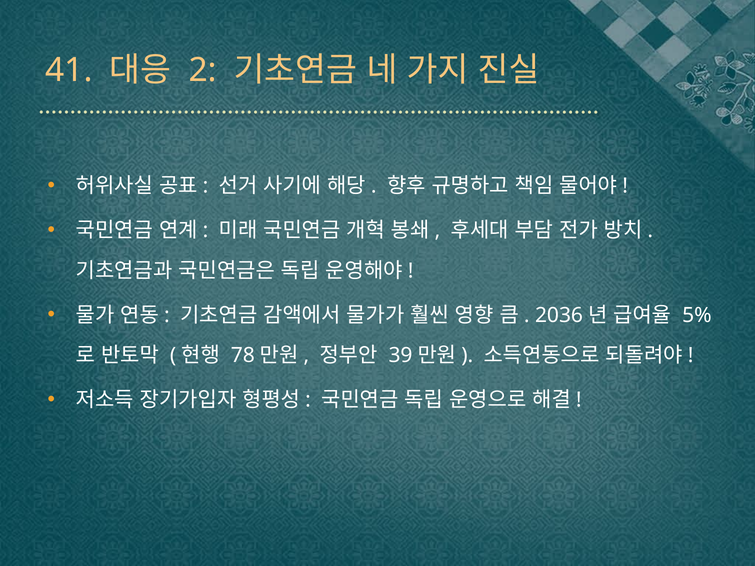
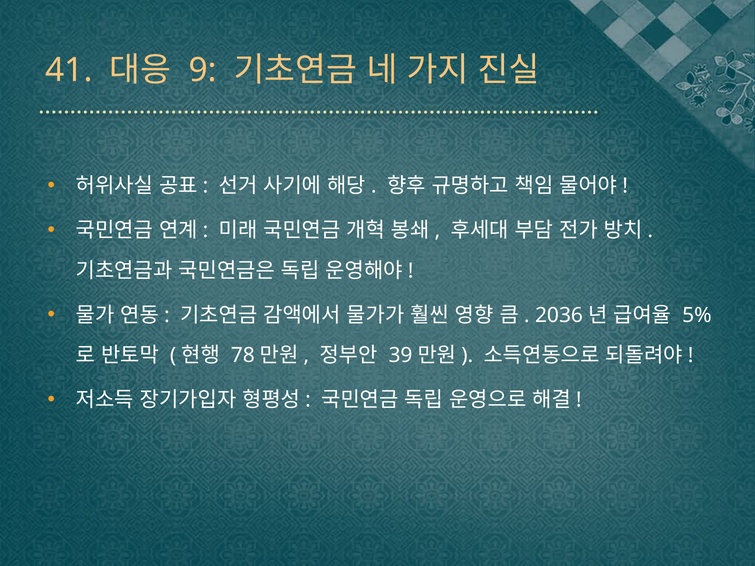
2: 2 -> 9 (203, 70)
